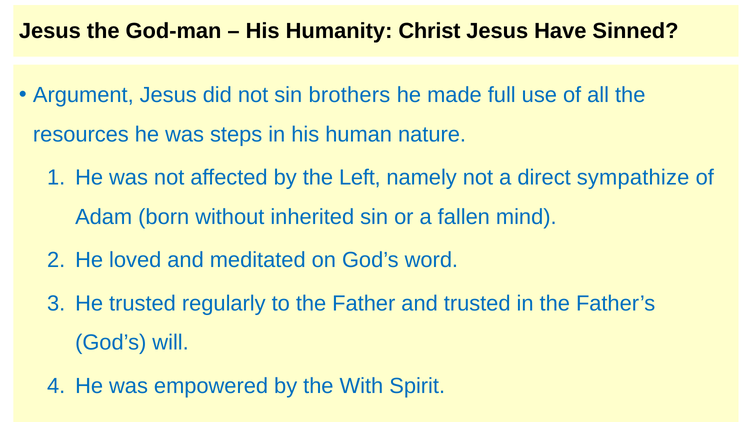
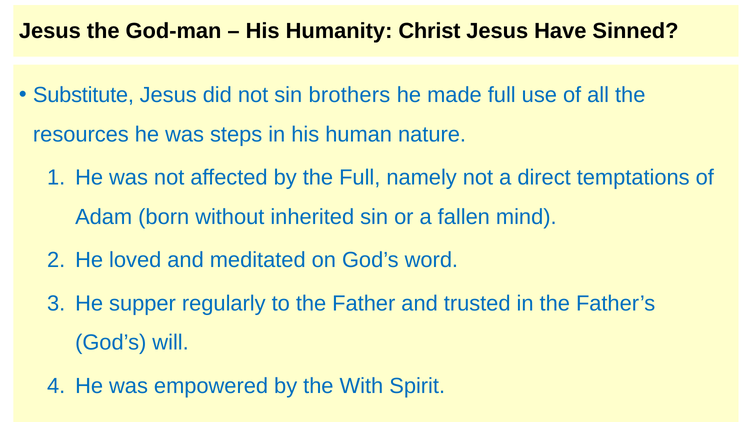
Argument: Argument -> Substitute (83, 95)
the Left: Left -> Full (360, 178)
sympathize: sympathize -> temptations (633, 178)
He trusted: trusted -> supper (143, 303)
